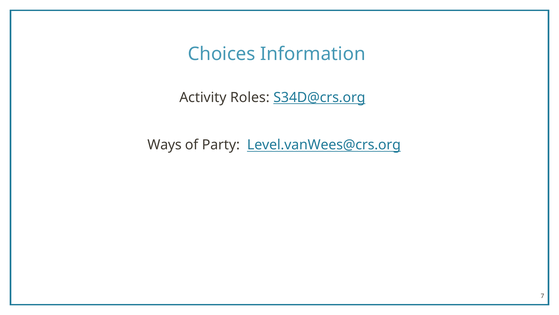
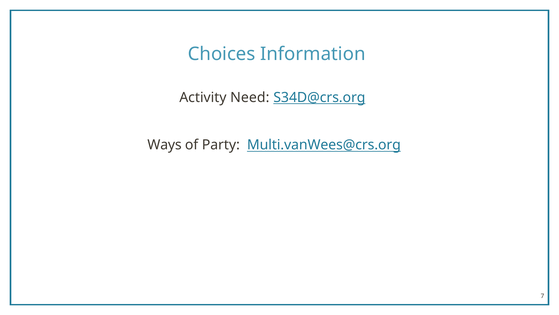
Roles: Roles -> Need (250, 97)
Level.vanWees@crs.org: Level.vanWees@crs.org -> Multi.vanWees@crs.org (324, 145)
